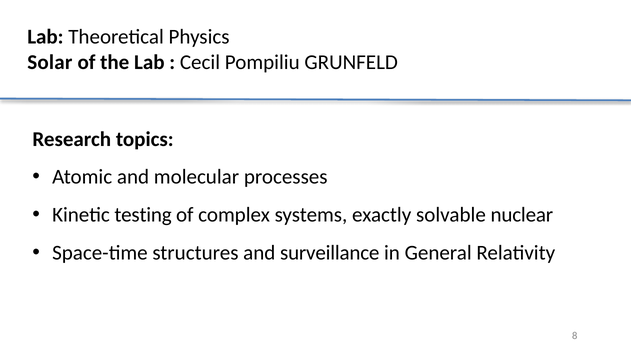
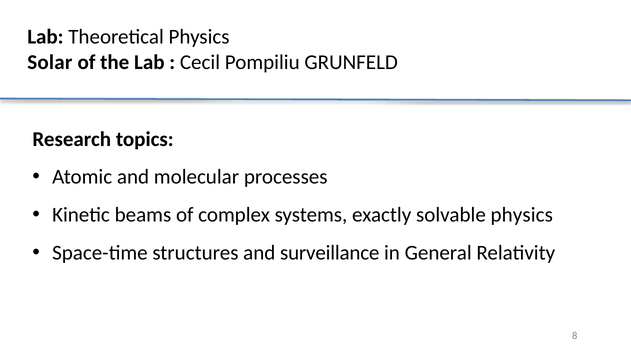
testing: testing -> beams (143, 215)
solvable nuclear: nuclear -> physics (522, 215)
